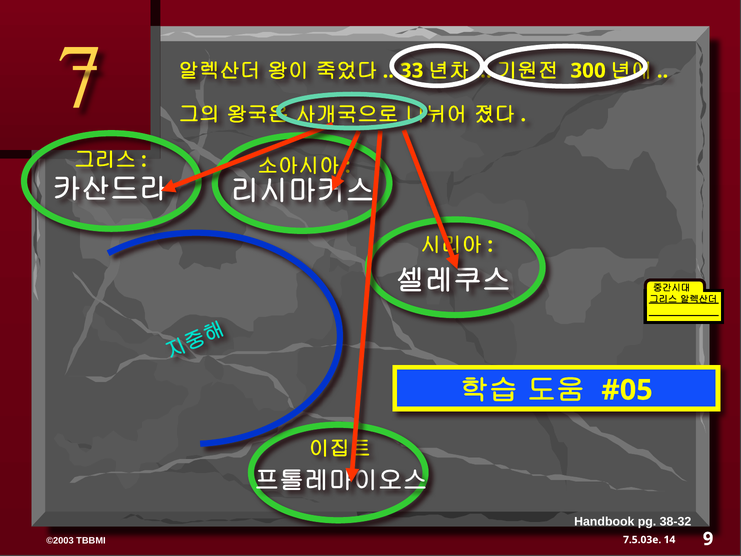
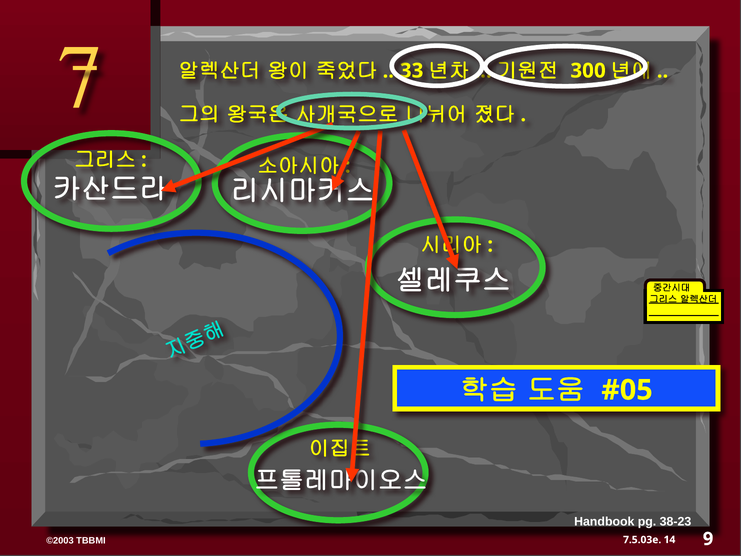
38-32: 38-32 -> 38-23 (676, 521)
